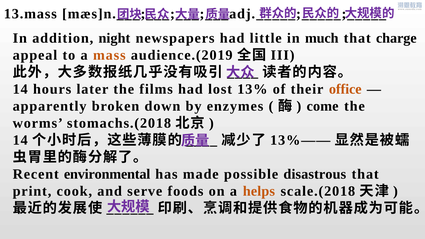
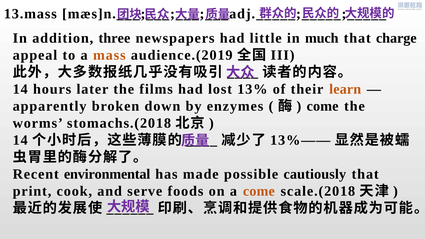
night: night -> three (114, 38)
office: office -> learn (345, 89)
disastrous: disastrous -> cautiously (315, 174)
a helps: helps -> come (259, 191)
